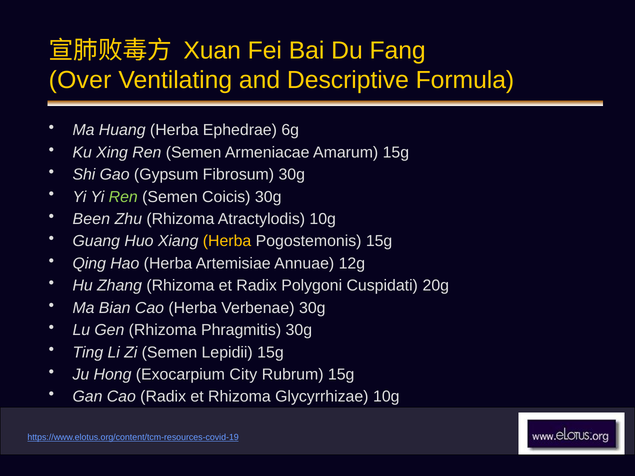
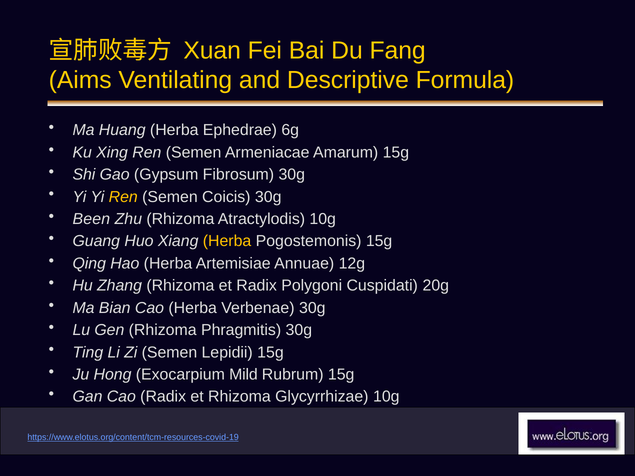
Over: Over -> Aims (80, 80)
Ren colour: light green -> yellow (123, 197)
City: City -> Mild (243, 375)
